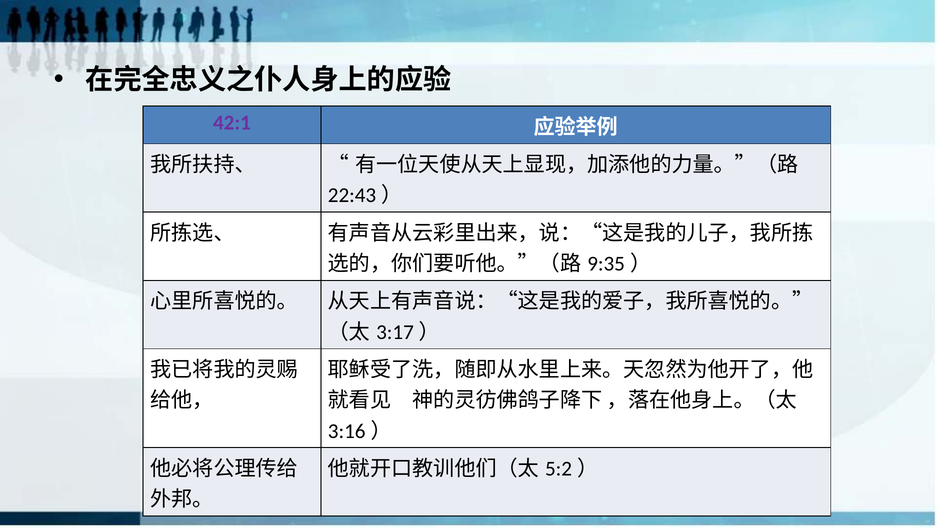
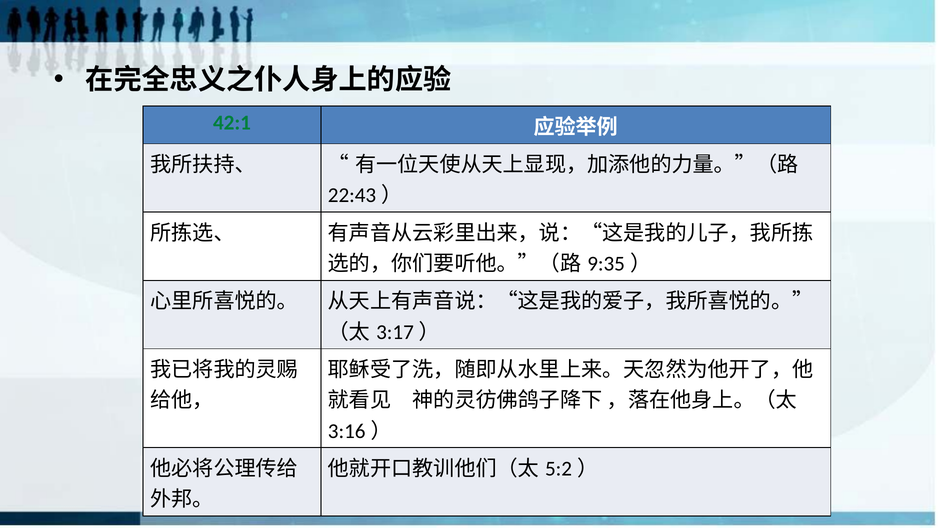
42:1 colour: purple -> green (232, 123)
